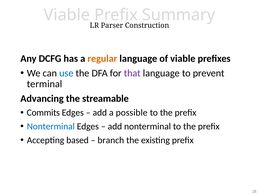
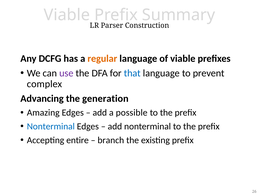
use colour: blue -> purple (66, 73)
that colour: purple -> blue (132, 73)
terminal: terminal -> complex (45, 84)
streamable: streamable -> generation (105, 98)
Commits: Commits -> Amazing (43, 112)
based: based -> entire (78, 140)
